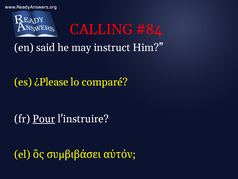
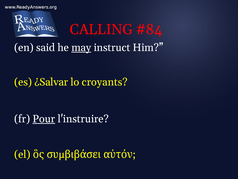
may underline: none -> present (81, 47)
¿Please: ¿Please -> ¿Salvar (51, 82)
comparé: comparé -> croyants (105, 82)
